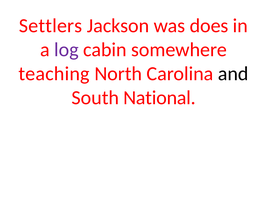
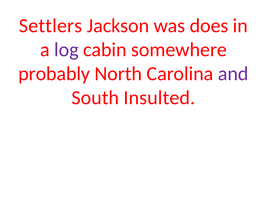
teaching: teaching -> probably (54, 74)
and colour: black -> purple (233, 74)
National: National -> Insulted (159, 98)
